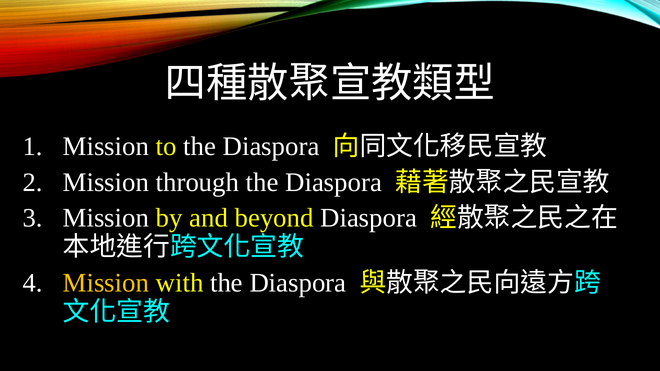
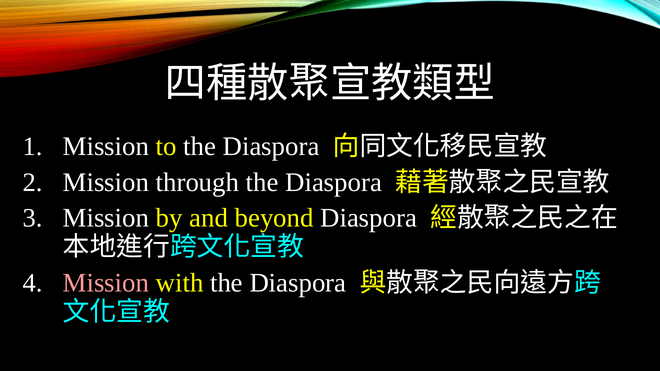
Mission colour: yellow -> pink (106, 283)
